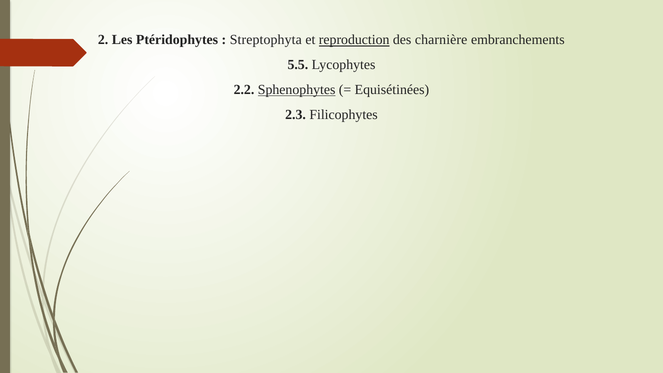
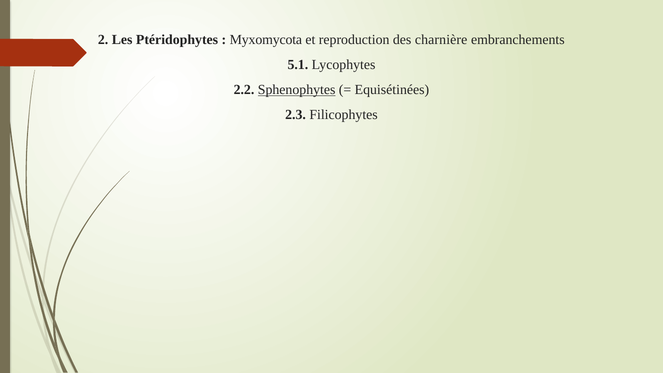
Streptophyta: Streptophyta -> Myxomycota (266, 40)
reproduction underline: present -> none (354, 40)
5.5: 5.5 -> 5.1 (298, 65)
